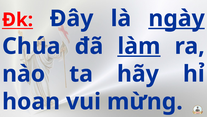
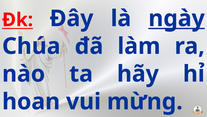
làm underline: present -> none (139, 46)
